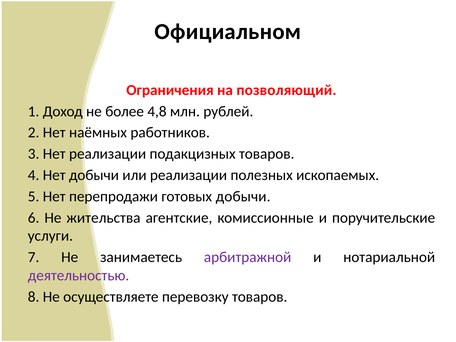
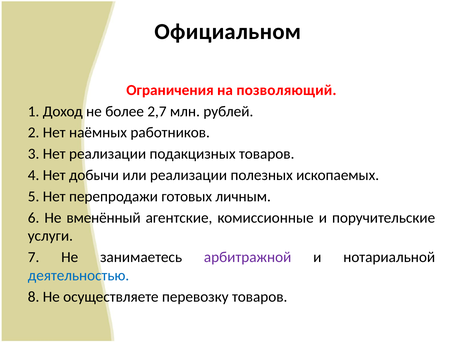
4,8: 4,8 -> 2,7 (157, 111)
готовых добычи: добычи -> личным (243, 196)
жительства: жительства -> вменённый (104, 218)
деятельностью colour: purple -> blue (78, 275)
